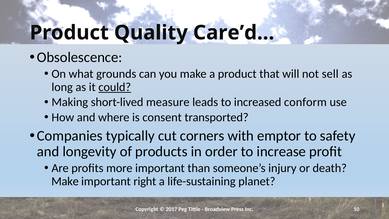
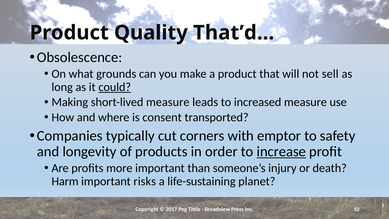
Care’d…: Care’d… -> That’d… (234, 33)
increased conform: conform -> measure (305, 102)
increase underline: none -> present (281, 152)
Make: Make -> Harm (65, 181)
right: right -> risks (145, 181)
